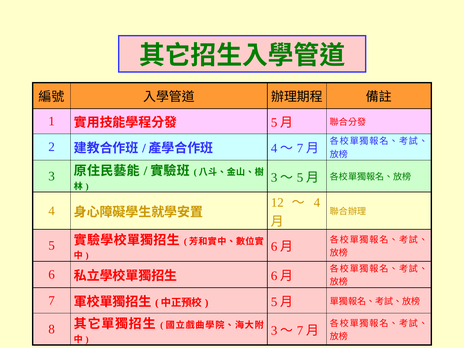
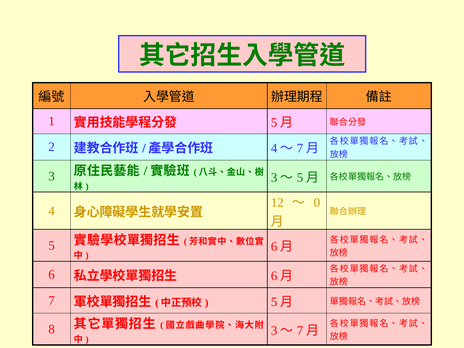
4: 4 -> 0 (317, 203)
